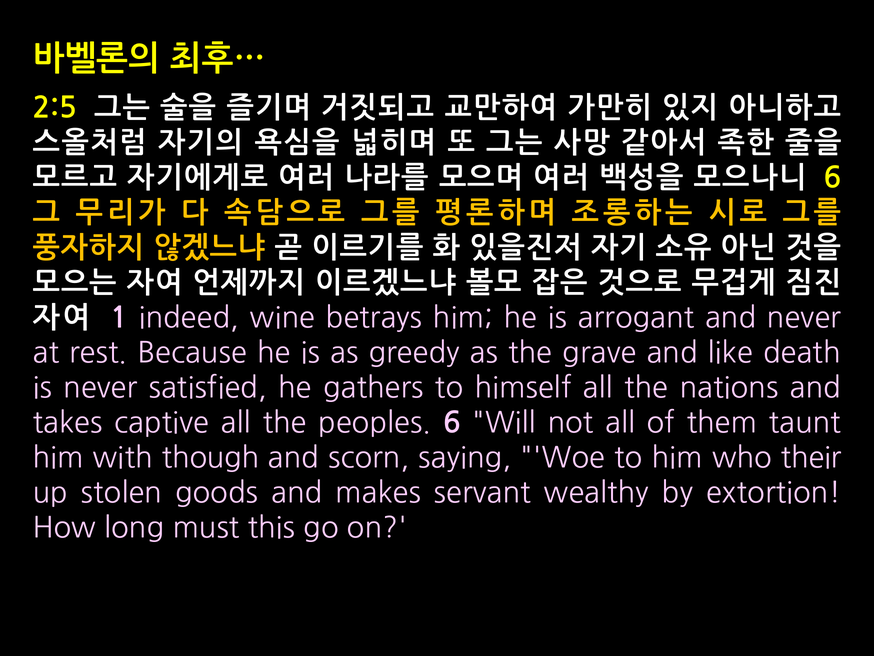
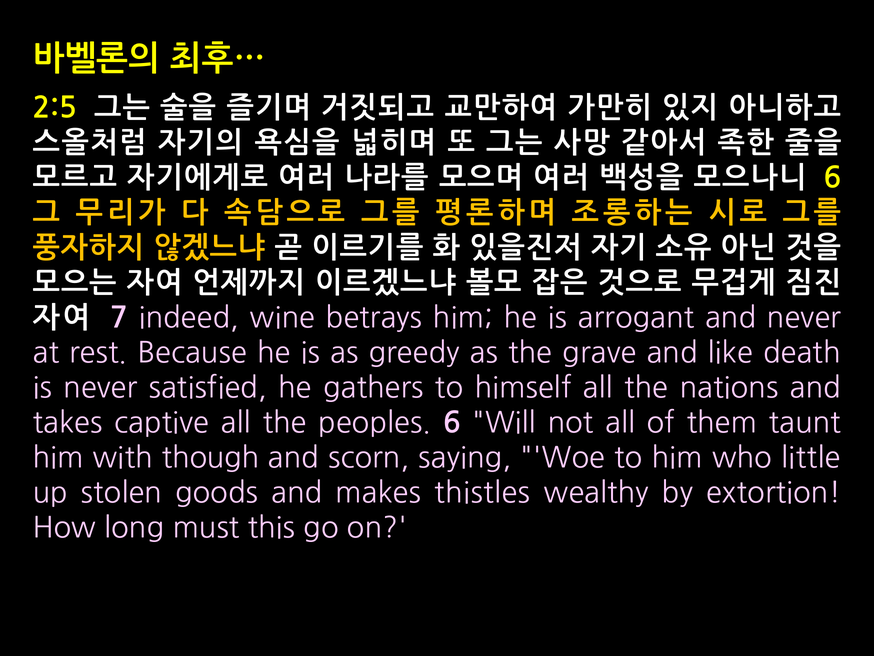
1: 1 -> 7 (119, 318)
their: their -> little (811, 458)
servant: servant -> thistles (482, 493)
